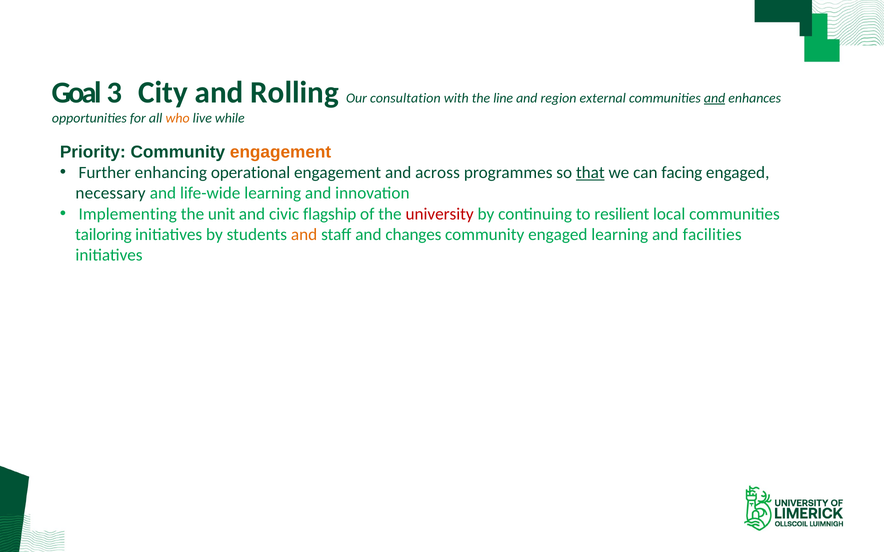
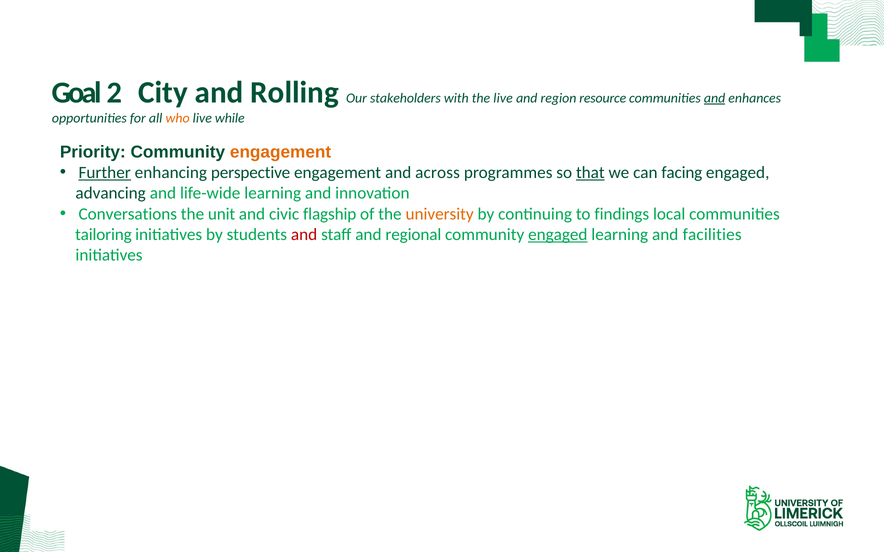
3: 3 -> 2 (114, 93)
consultation: consultation -> stakeholders (405, 98)
the line: line -> live (503, 98)
external: external -> resource (603, 98)
Further underline: none -> present (105, 173)
operational: operational -> perspective (251, 173)
necessary: necessary -> advancing (111, 193)
Implementing: Implementing -> Conversations (128, 214)
university colour: red -> orange (440, 214)
resilient: resilient -> findings (622, 214)
and colour: orange -> red (304, 235)
changes: changes -> regional (413, 235)
engaged underline: none -> present (558, 235)
